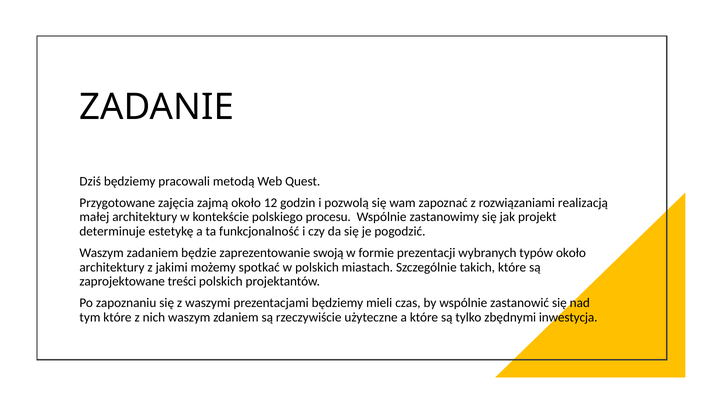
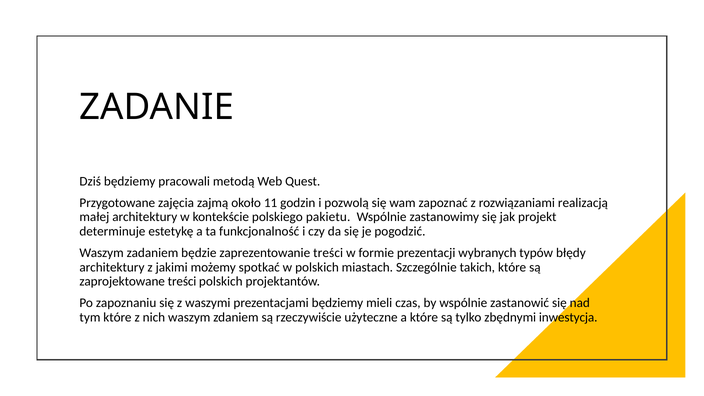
12: 12 -> 11 (271, 203)
procesu: procesu -> pakietu (328, 217)
zaprezentowanie swoją: swoją -> treści (328, 253)
typów około: około -> błędy (571, 253)
